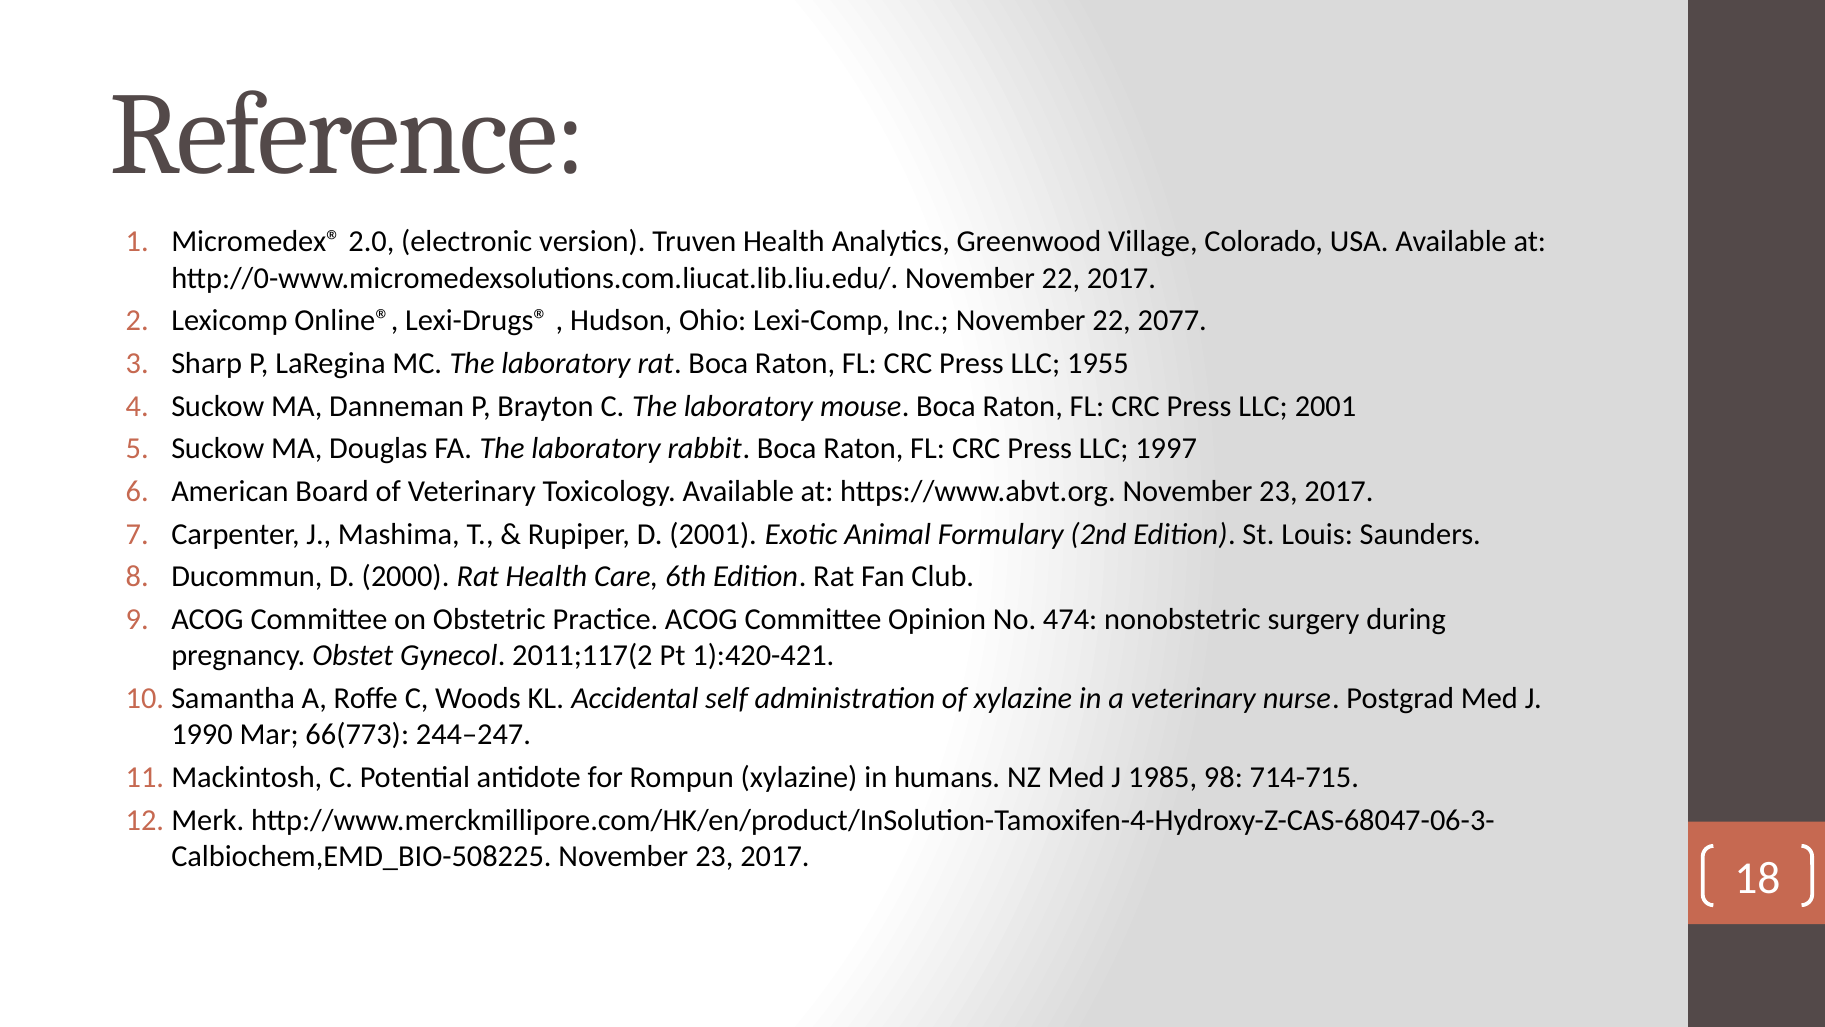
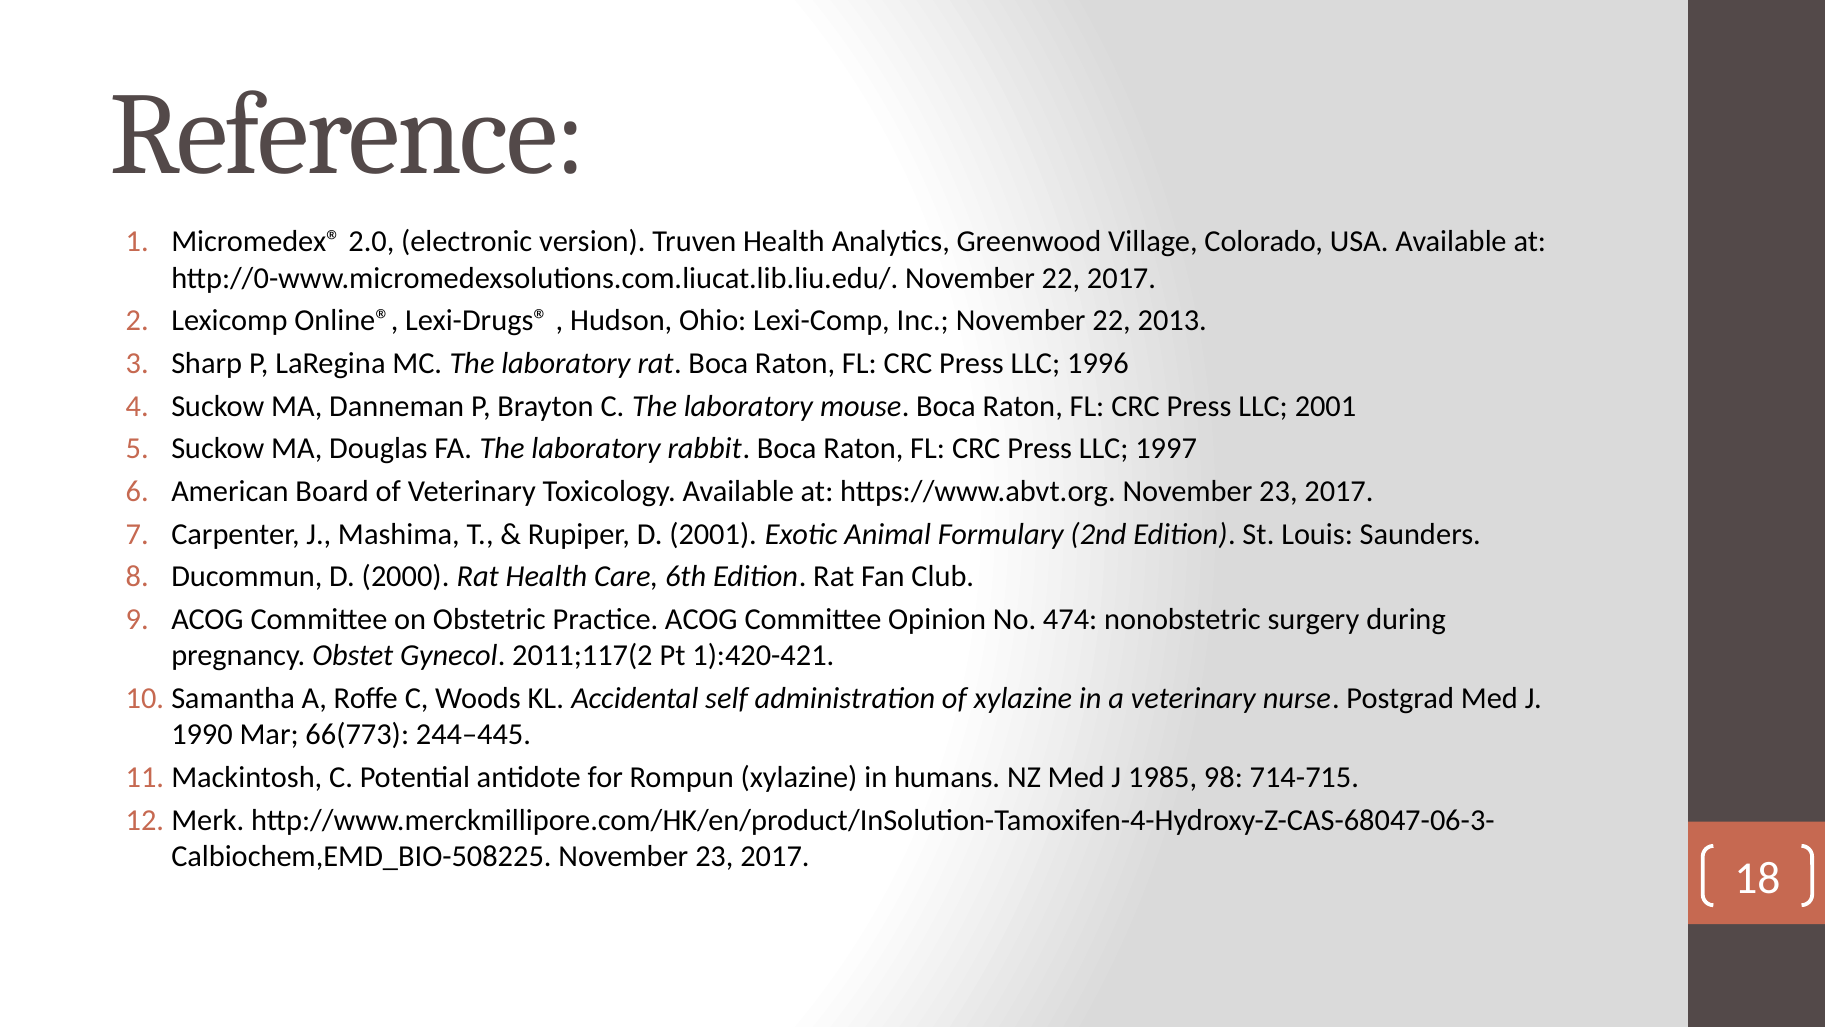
2077: 2077 -> 2013 (1172, 321)
1955: 1955 -> 1996 (1098, 363)
244–247: 244–247 -> 244–445 (473, 735)
